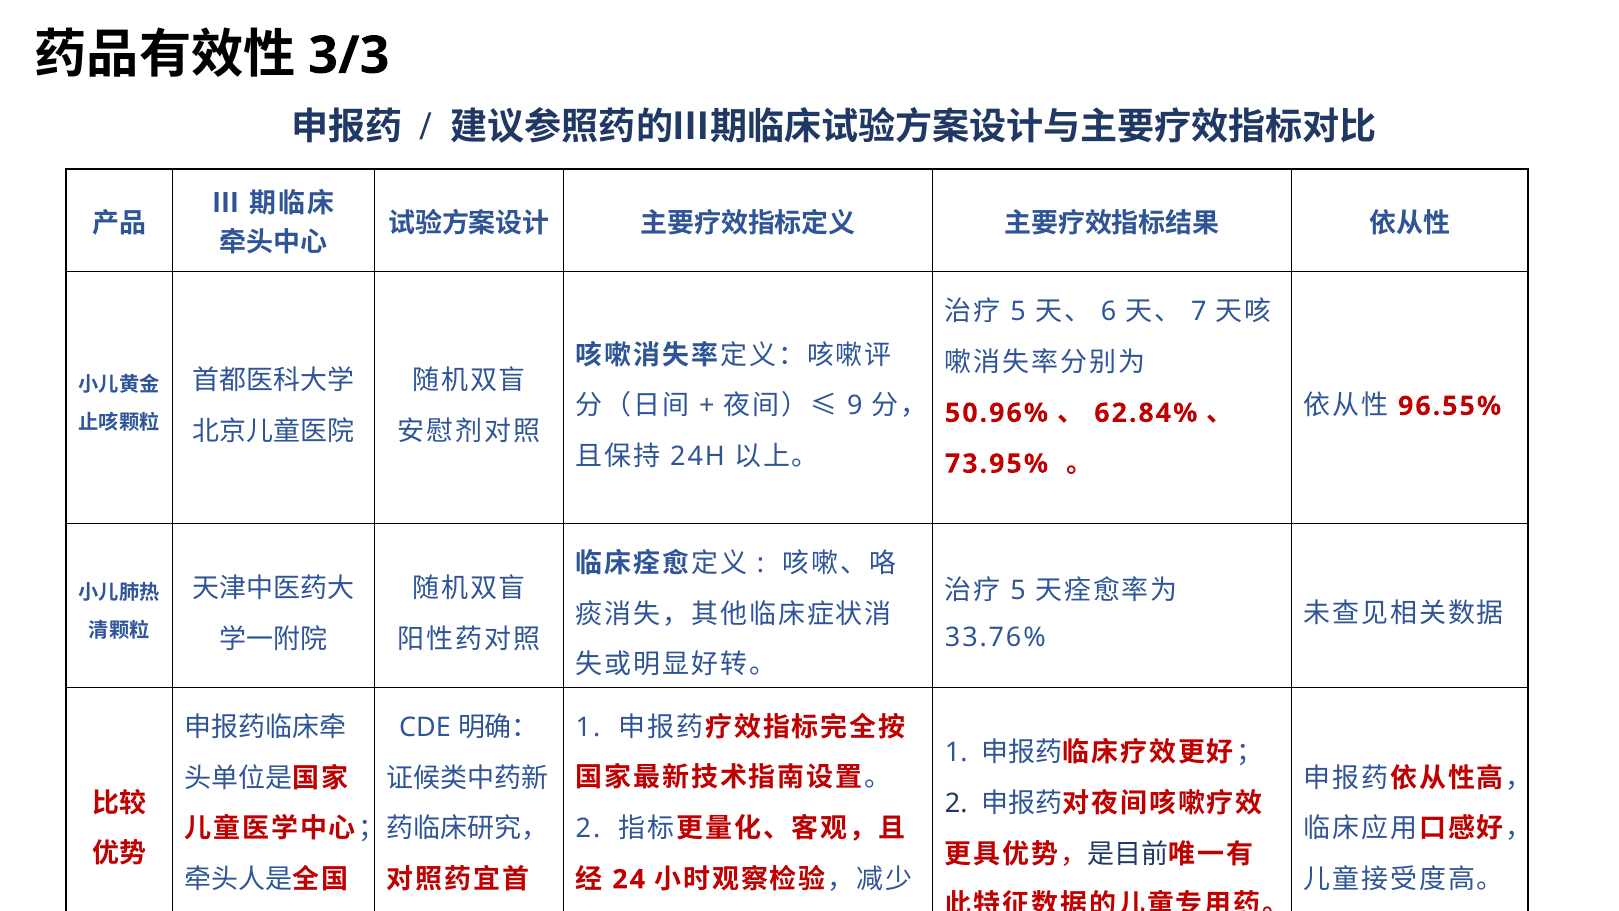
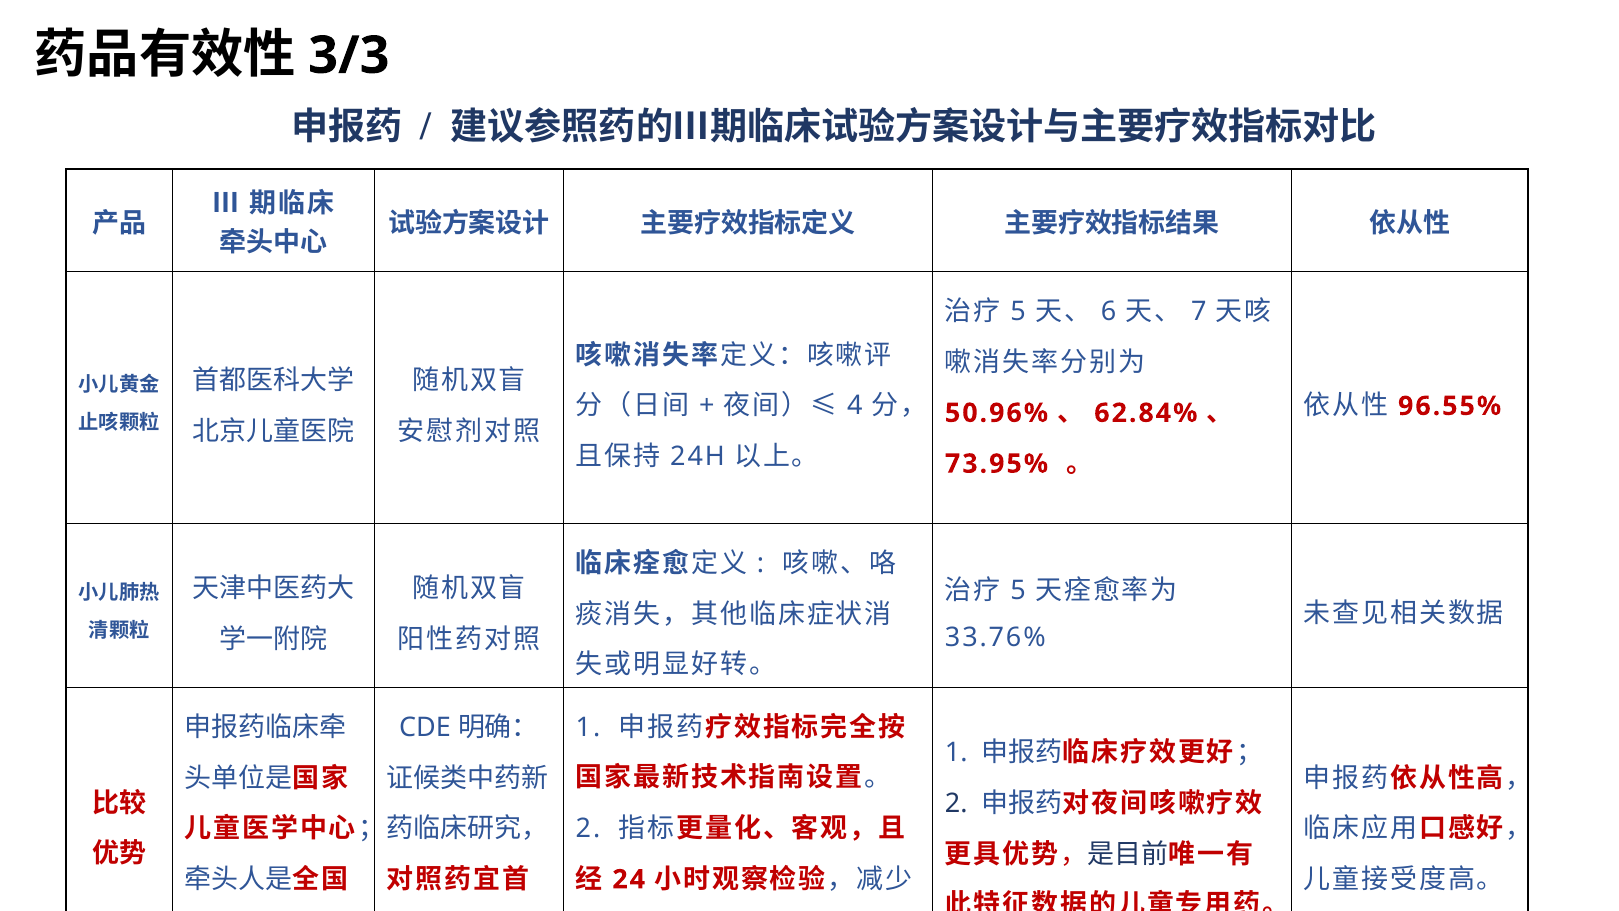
9: 9 -> 4 (855, 406)
